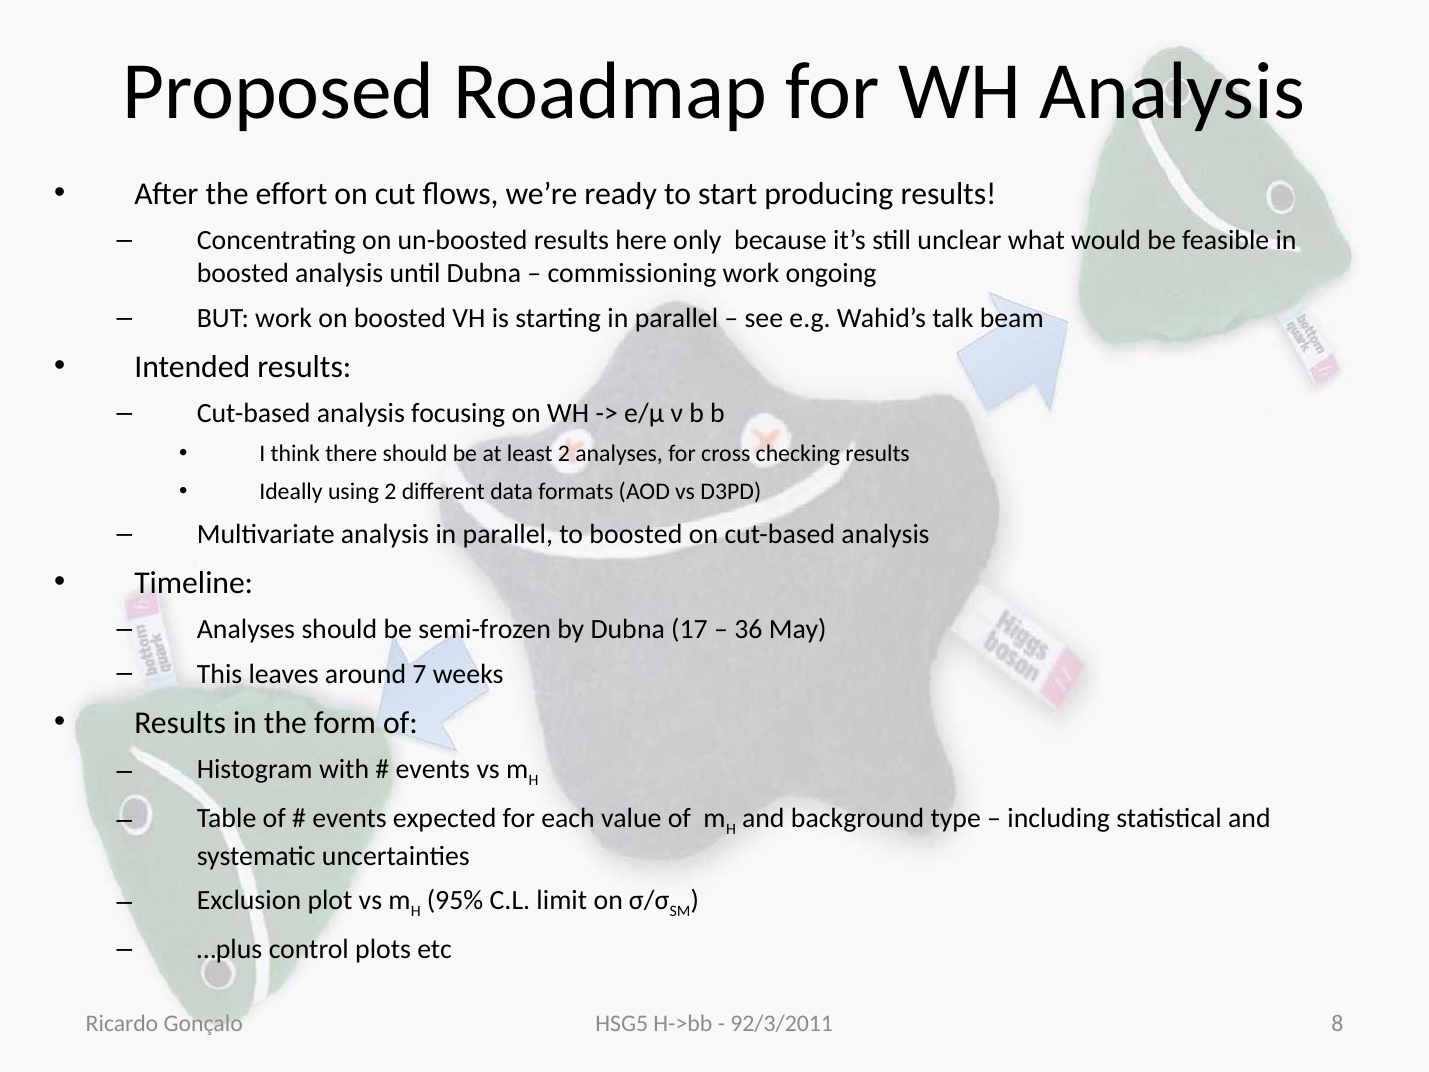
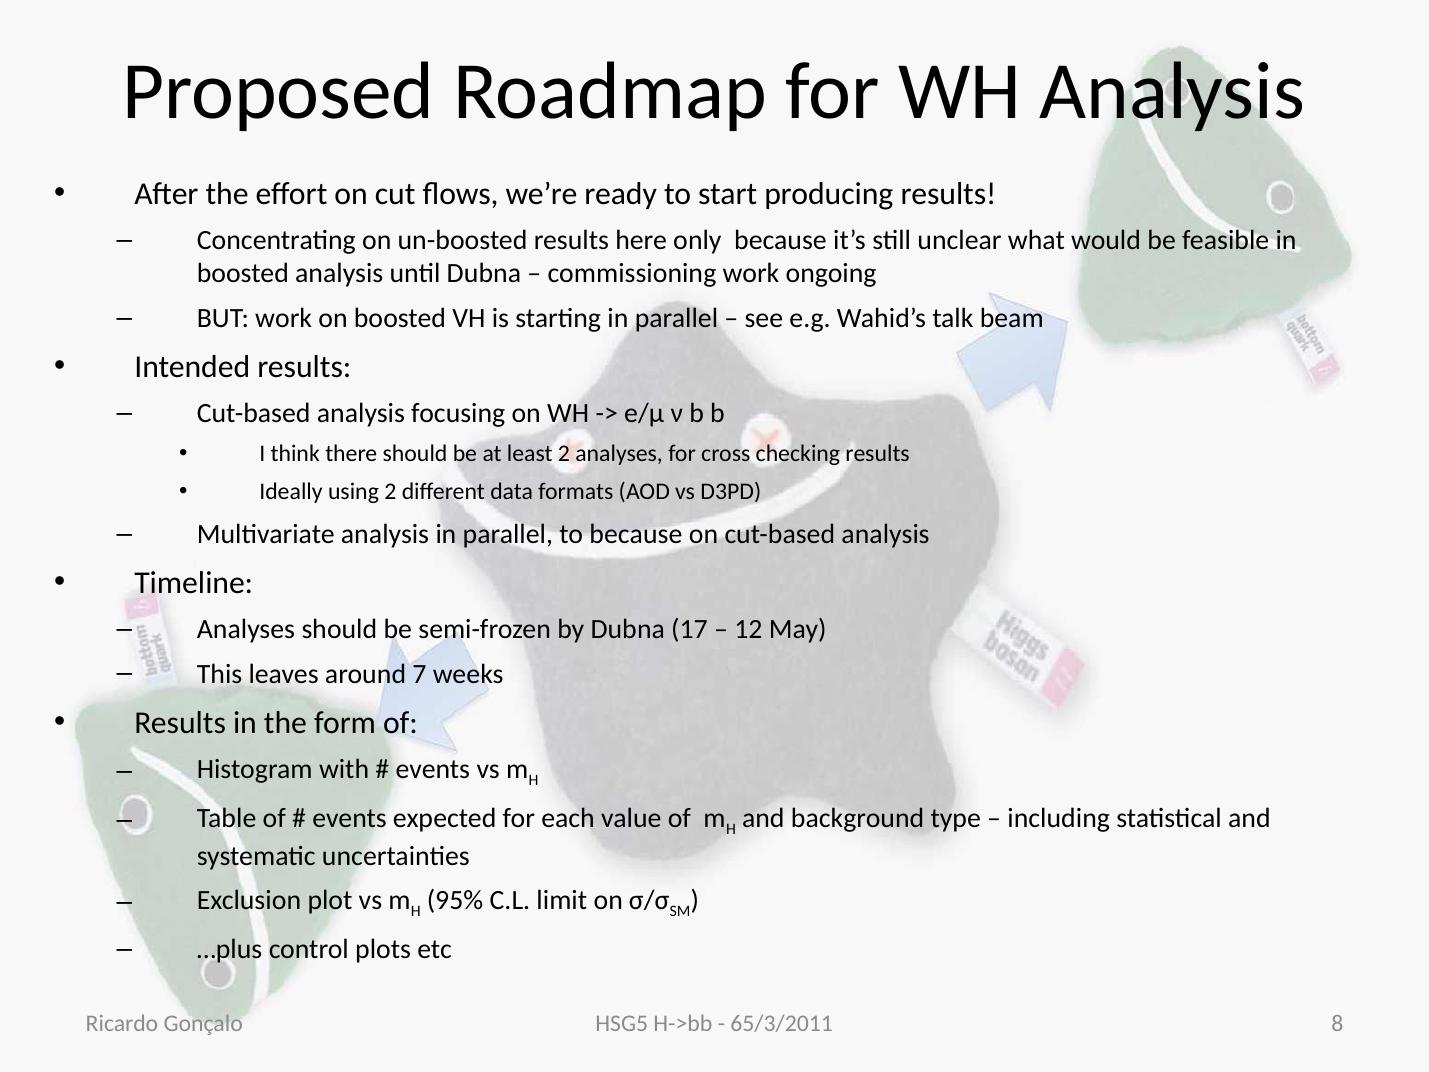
to boosted: boosted -> because (636, 534)
36: 36 -> 12 (748, 630)
92/3/2011: 92/3/2011 -> 65/3/2011 (782, 1023)
